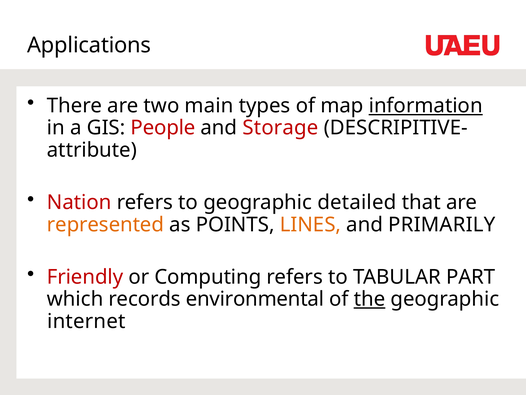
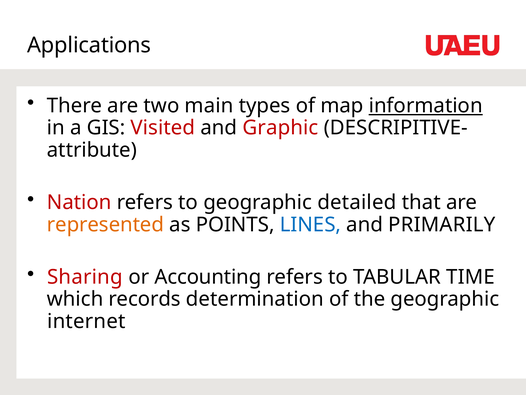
People: People -> Visited (163, 128)
Storage: Storage -> Graphic (280, 128)
LINES colour: orange -> blue (310, 224)
Friendly: Friendly -> Sharing (85, 277)
Computing: Computing -> Accounting (208, 277)
PART: PART -> TIME (471, 277)
environmental: environmental -> determination (255, 299)
the underline: present -> none (370, 299)
